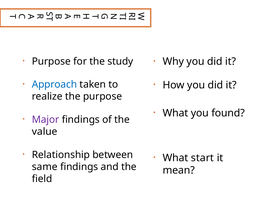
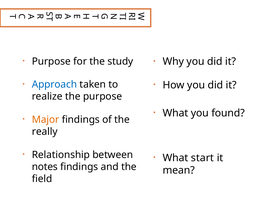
Major colour: purple -> orange (46, 119)
value: value -> really (45, 131)
same: same -> notes (45, 166)
